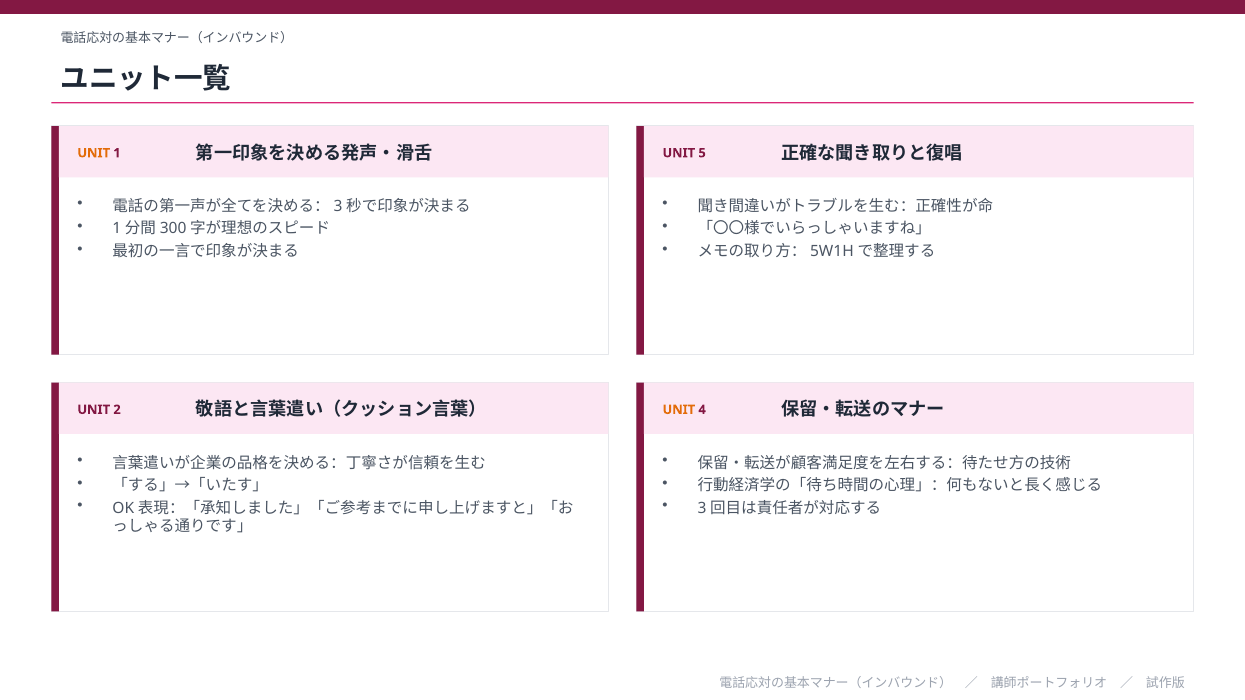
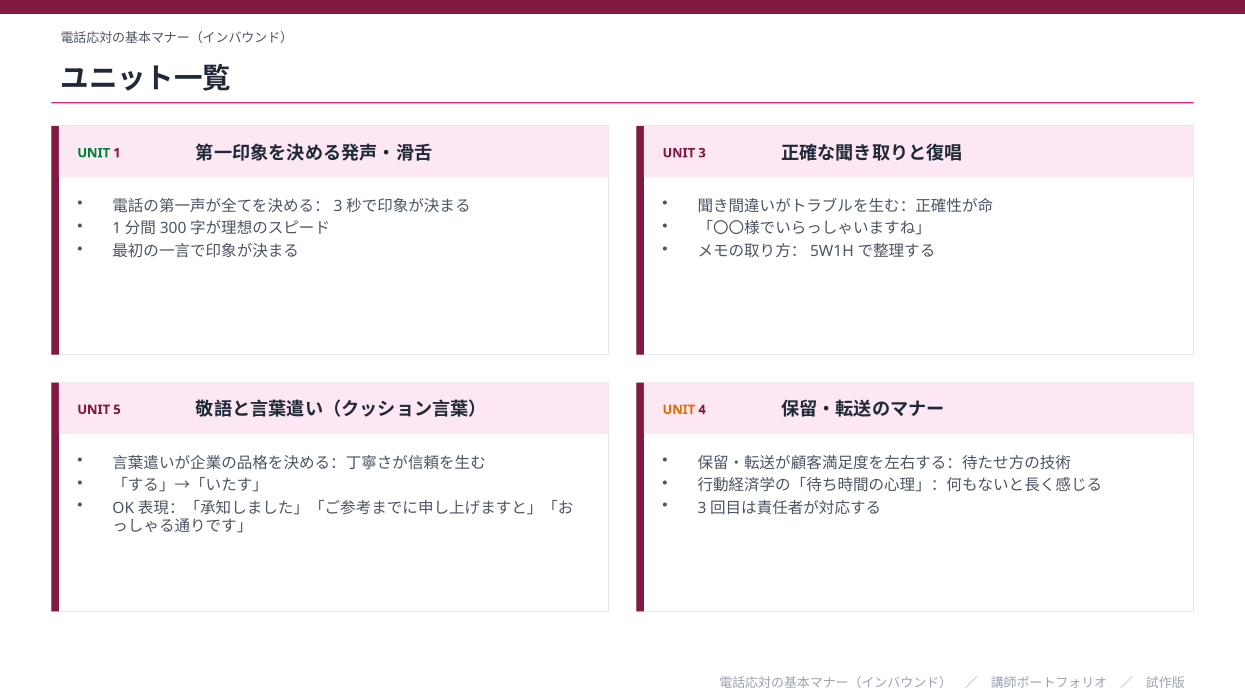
UNIT colour: orange -> green (94, 153)
5: 5 -> 3 (702, 153)
2: 2 -> 5 (117, 410)
